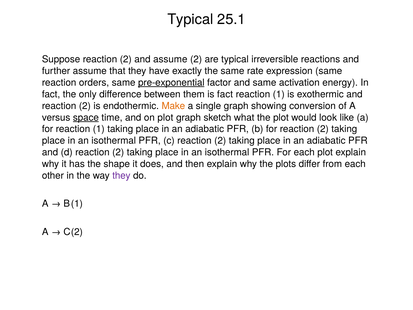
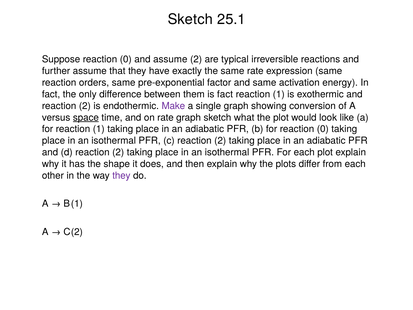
Typical: Typical -> Sketch (190, 19)
Suppose reaction 2: 2 -> 0 (126, 59)
pre-exponential underline: present -> none (171, 83)
Make colour: orange -> purple (173, 106)
on plot: plot -> rate (165, 117)
for reaction 2: 2 -> 0 (323, 129)
